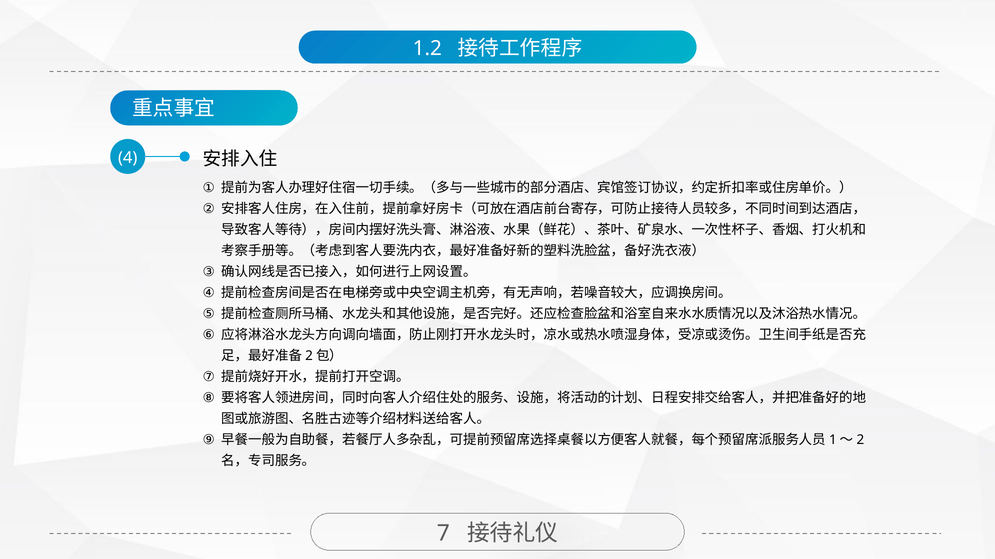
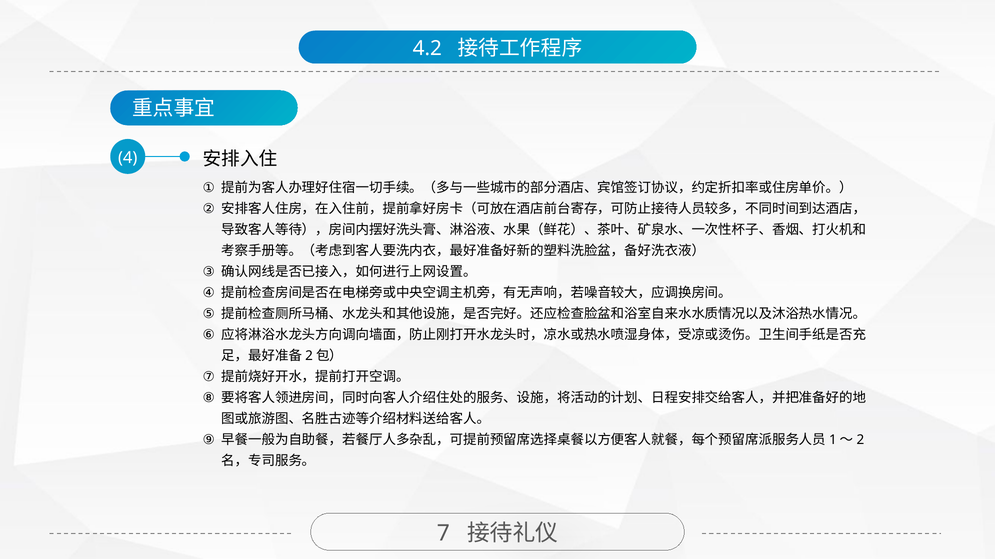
1.2: 1.2 -> 4.2 (427, 49)
